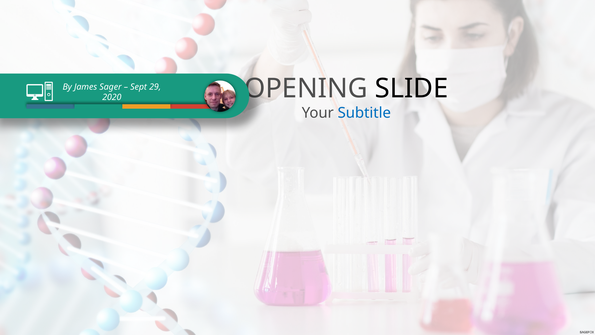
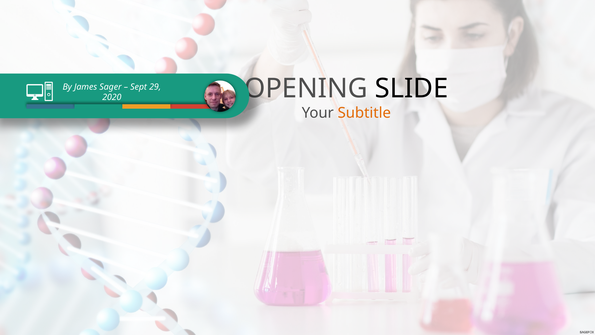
Subtitle colour: blue -> orange (364, 113)
